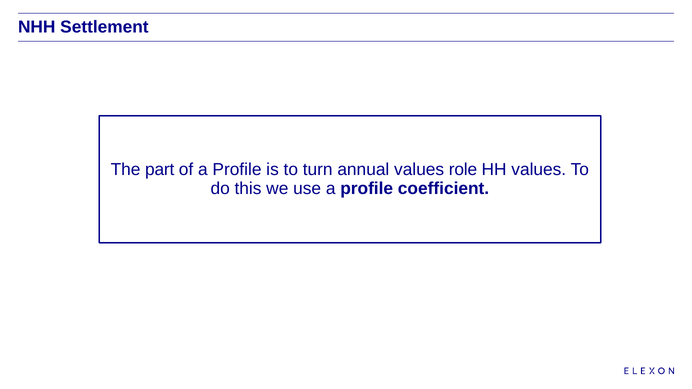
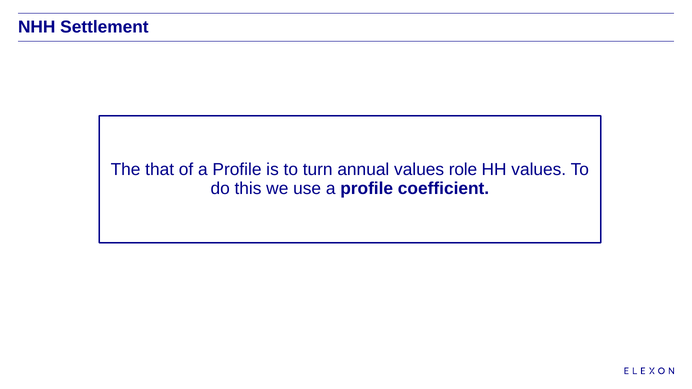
part: part -> that (160, 170)
